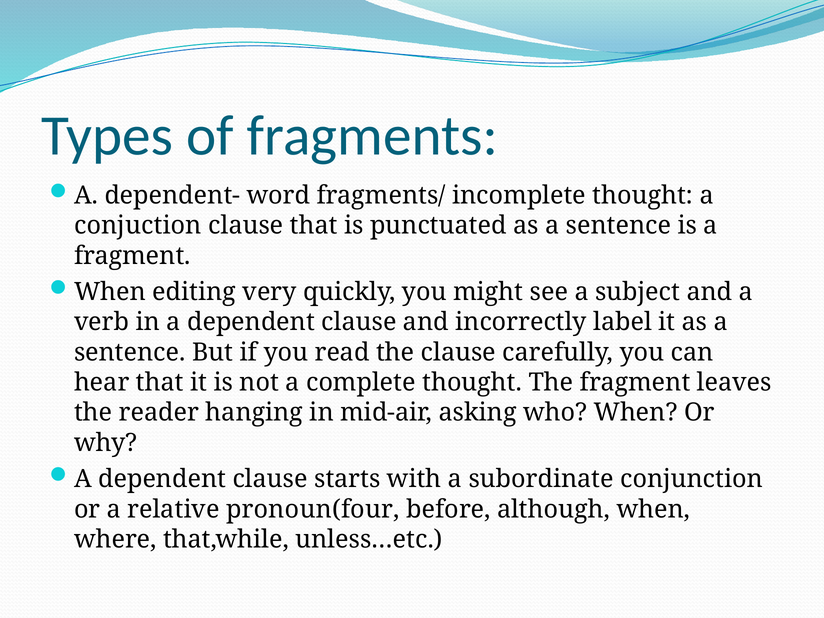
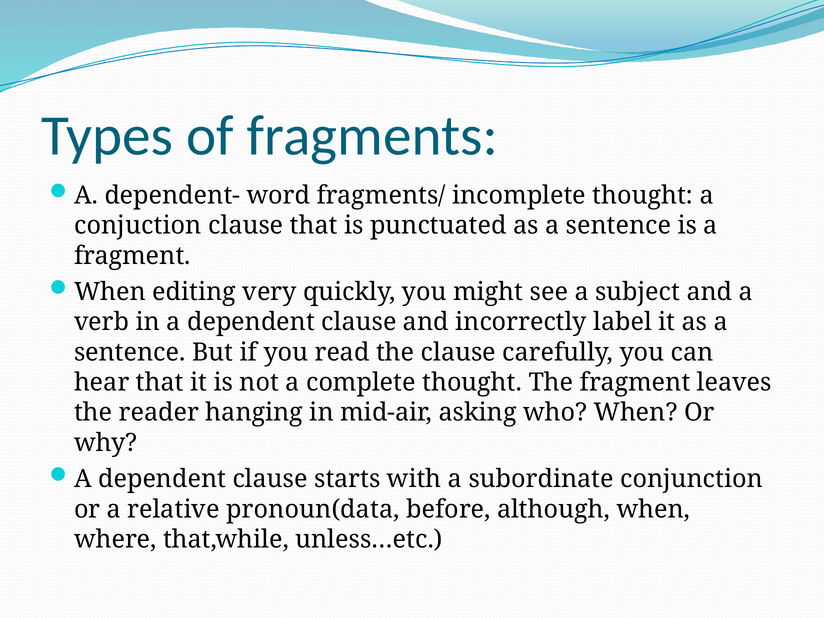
pronoun(four: pronoun(four -> pronoun(data (313, 509)
